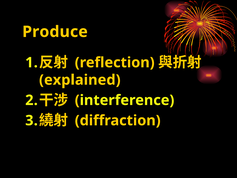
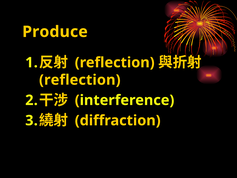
explained: explained -> reflection (80, 80)
